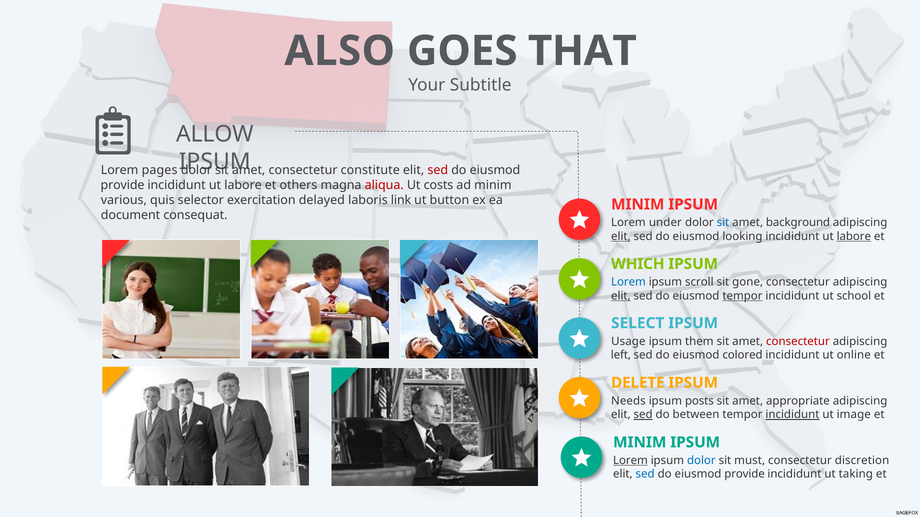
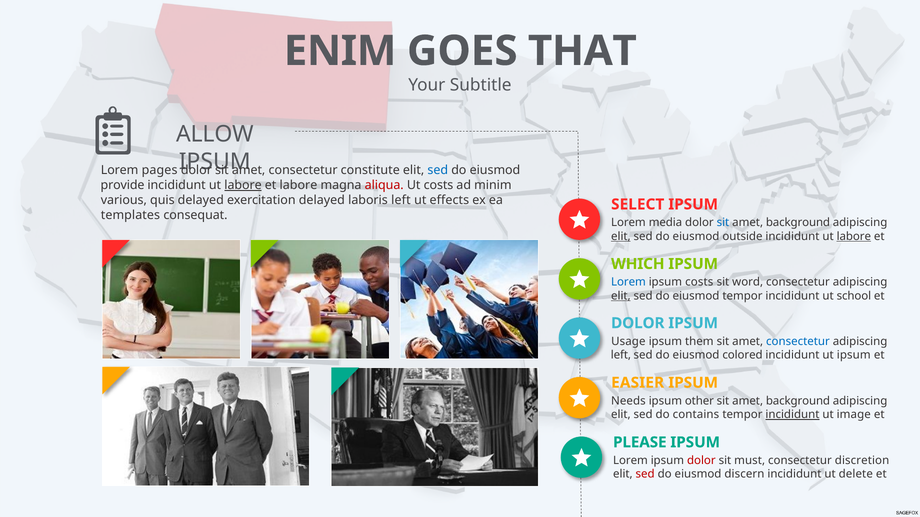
ALSO: ALSO -> ENIM (340, 51)
sed colour: red -> blue (438, 170)
labore underline: none -> present (243, 185)
et others: others -> labore (298, 185)
quis selector: selector -> delayed (201, 200)
laboris link: link -> left (401, 200)
button: button -> effects (449, 200)
MINIM: MINIM -> SELECT (638, 205)
document: document -> templates (130, 215)
under: under -> media (665, 223)
looking: looking -> outside (742, 236)
ipsum scroll: scroll -> costs (699, 282)
gone: gone -> word (748, 282)
tempor underline: present -> none (742, 296)
SELECT: SELECT -> DOLOR (638, 323)
consectetur colour: red -> blue (798, 342)
ut online: online -> ipsum (854, 355)
DELETE: DELETE -> EASIER (638, 383)
posts: posts -> other (699, 401)
appropriate: appropriate -> background (798, 401)
sed underline: present -> none (643, 415)
between: between -> contains (696, 415)
MINIM: MINIM -> PLEASE (640, 443)
Lorem underline: present -> none (630, 461)
dolor colour: blue -> red (701, 461)
sed colour: blue -> red (645, 475)
provide: provide -> discern (744, 475)
taking: taking -> delete (856, 475)
